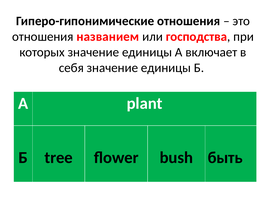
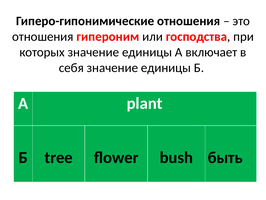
названием: названием -> гипероним (108, 37)
